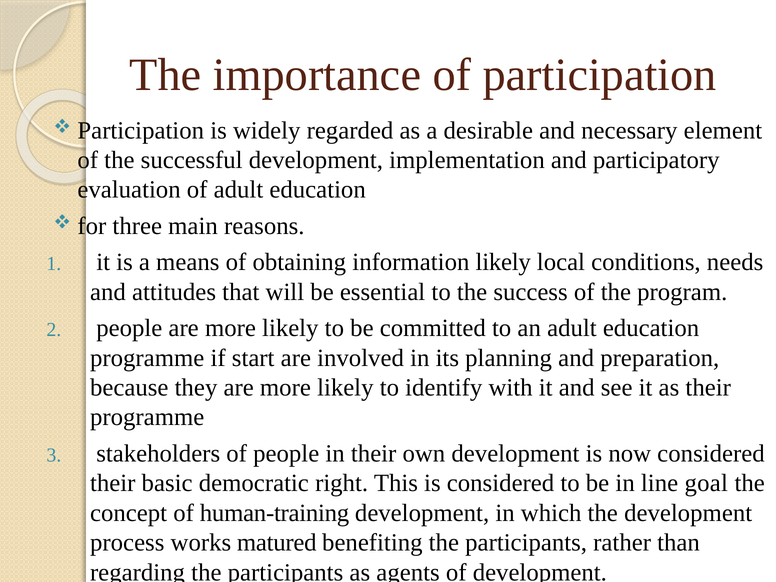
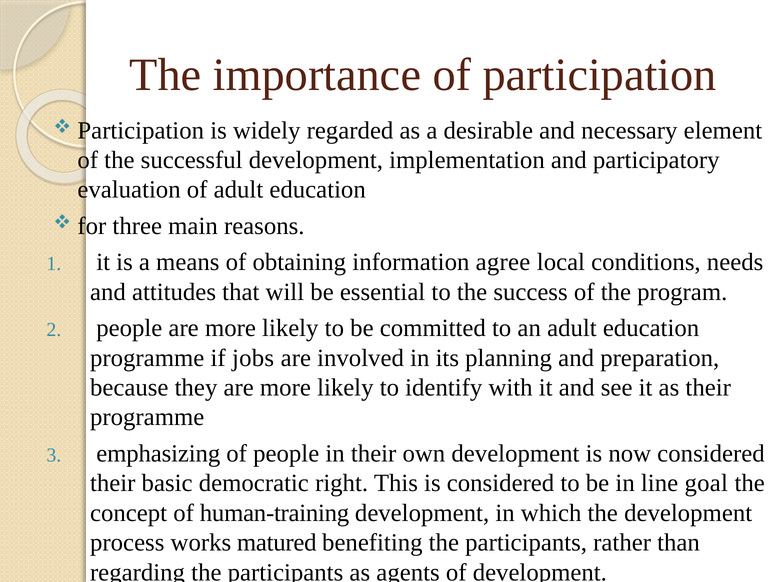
information likely: likely -> agree (503, 262)
start: start -> jobs (253, 358)
stakeholders: stakeholders -> emphasizing (158, 454)
